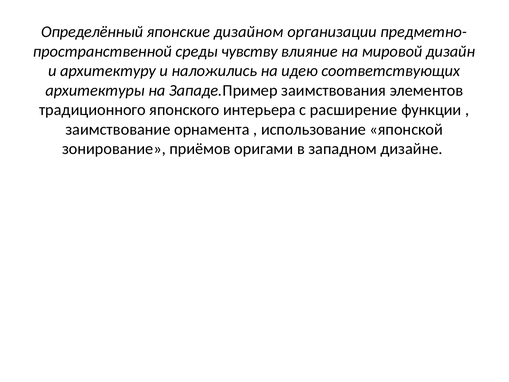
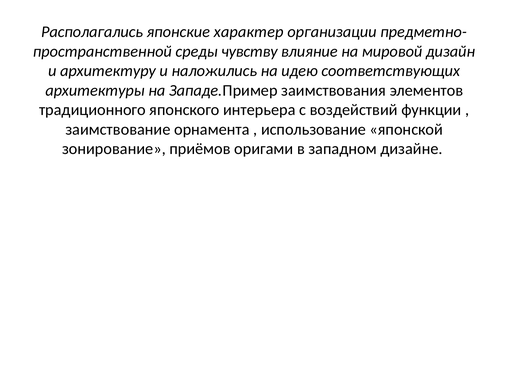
Определённый: Определённый -> Располагались (92, 32)
дизайном: дизайном -> характер (249, 32)
расширение: расширение -> воздействий (354, 110)
